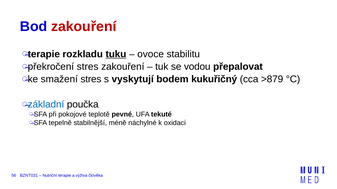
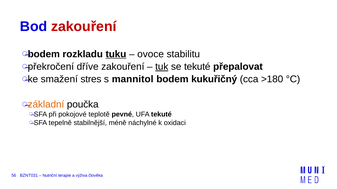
terapie: terapie -> bodem (44, 54)
překročení stres: stres -> dříve (88, 67)
tuk underline: none -> present (162, 67)
se vodou: vodou -> tekuté (197, 67)
vyskytují: vyskytují -> mannitol (133, 79)
>879: >879 -> >180 (272, 79)
základní colour: blue -> orange (46, 105)
